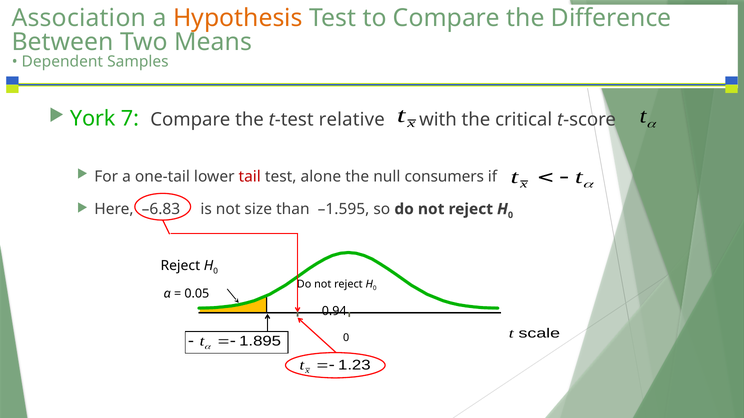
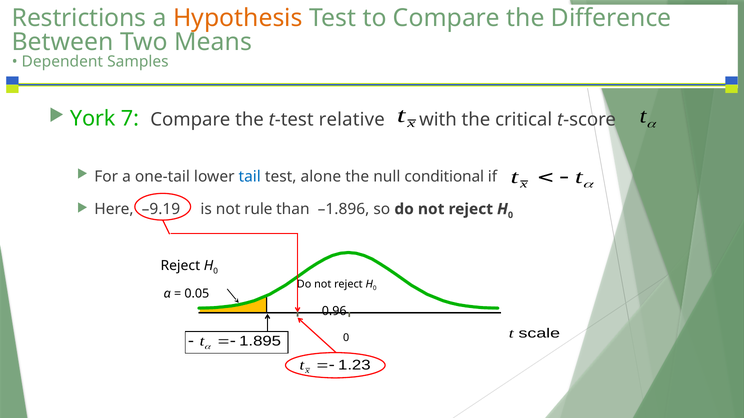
Association: Association -> Restrictions (79, 18)
tail colour: red -> blue (250, 177)
consumers: consumers -> conditional (444, 177)
–6.83: –6.83 -> –9.19 (161, 209)
size: size -> rule (258, 209)
–1.595: –1.595 -> –1.896 (344, 209)
0.94: 0.94 -> 0.96 (334, 311)
